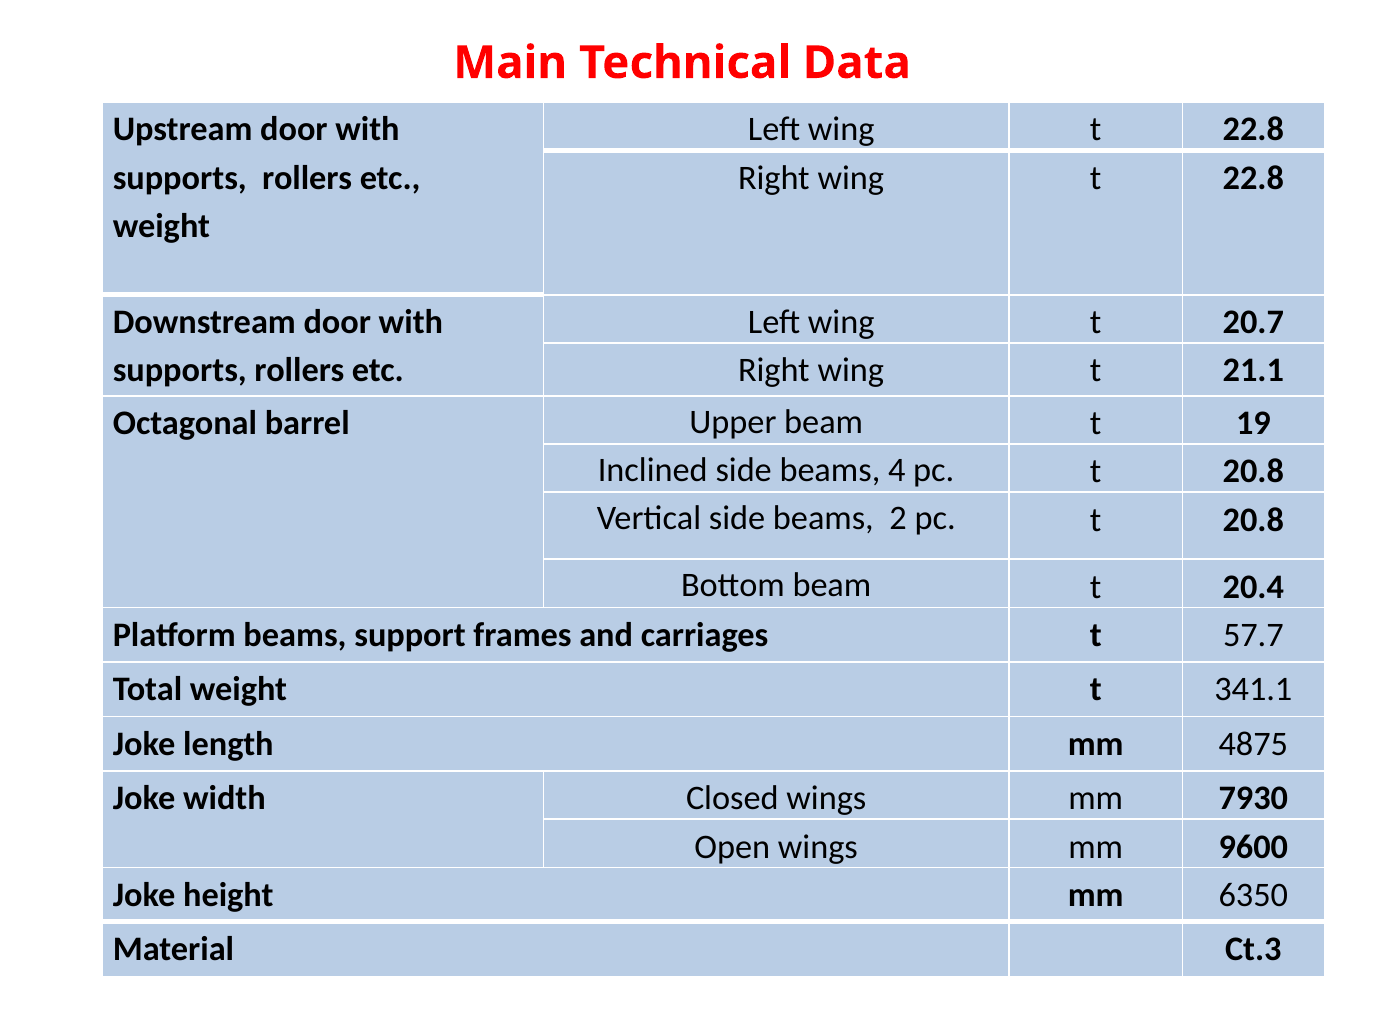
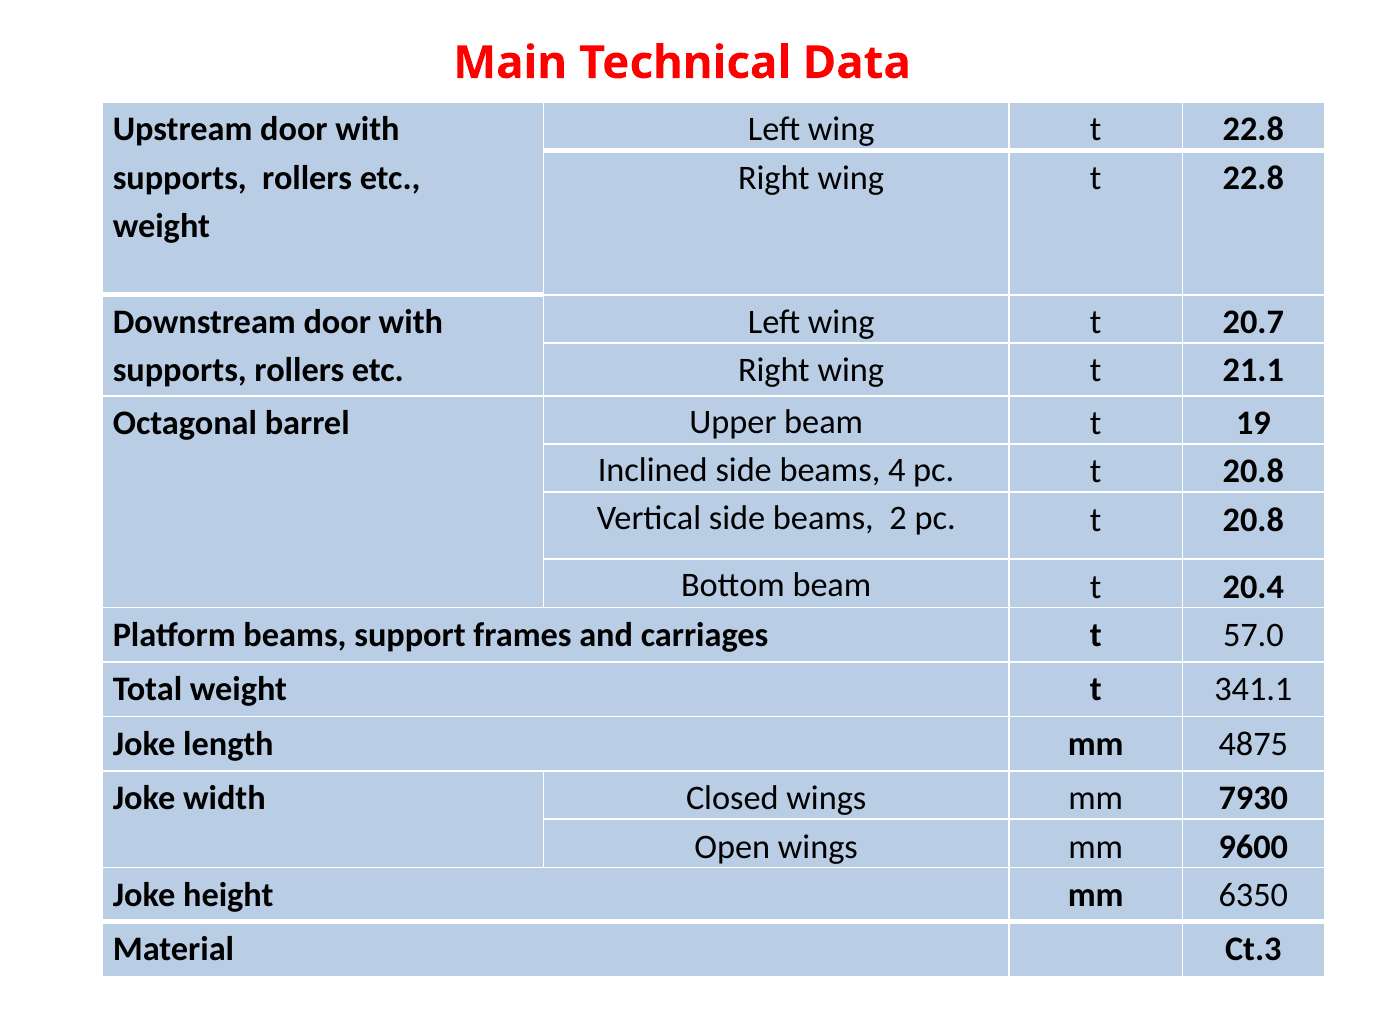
57.7: 57.7 -> 57.0 (1253, 635)
